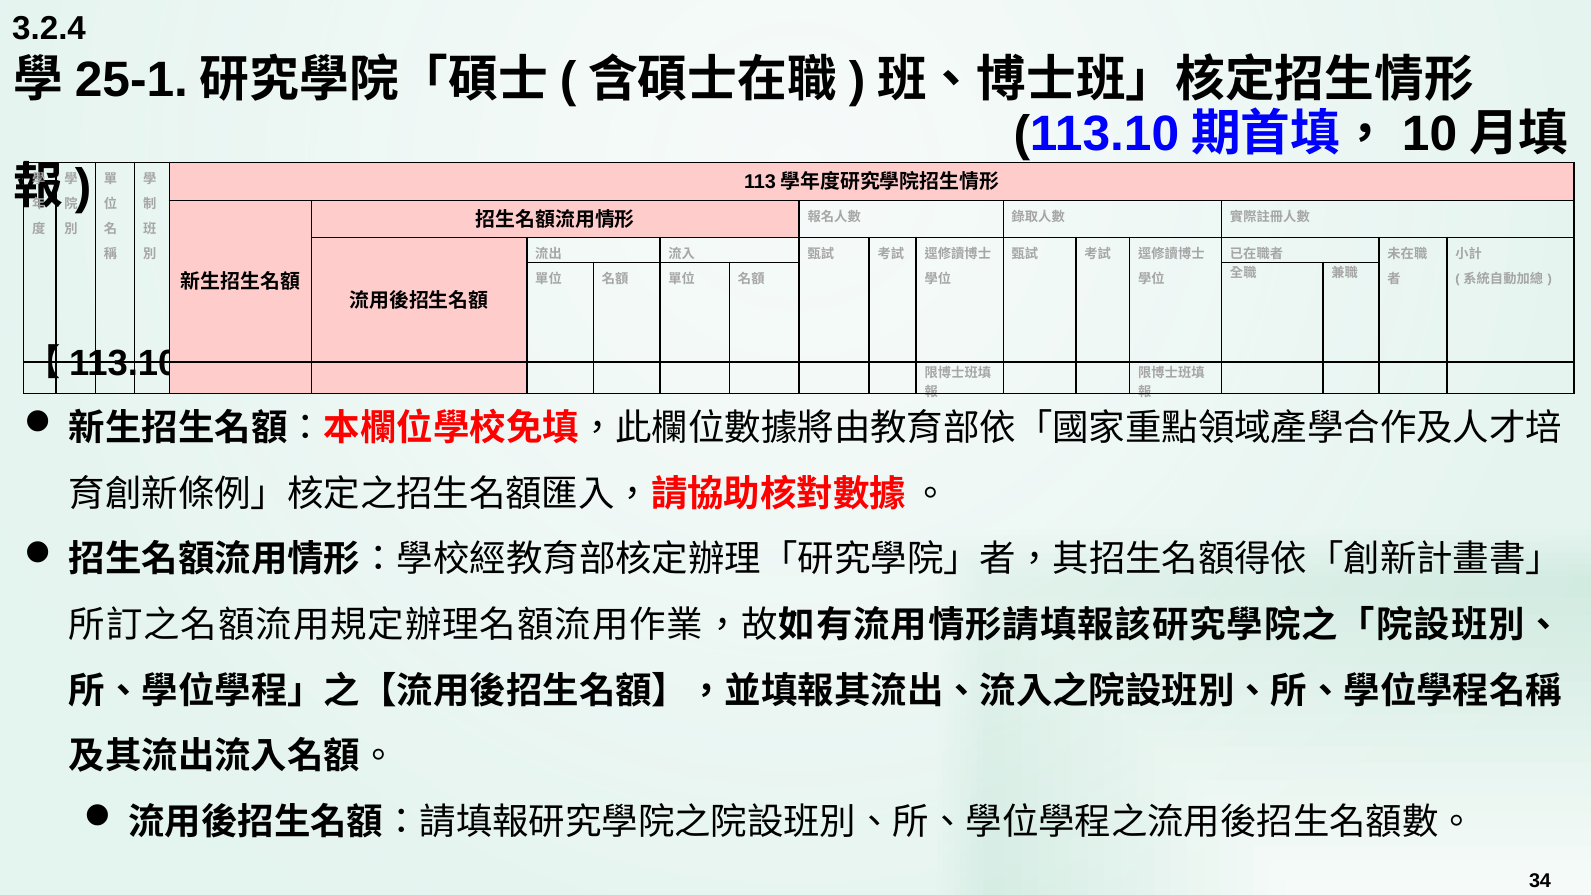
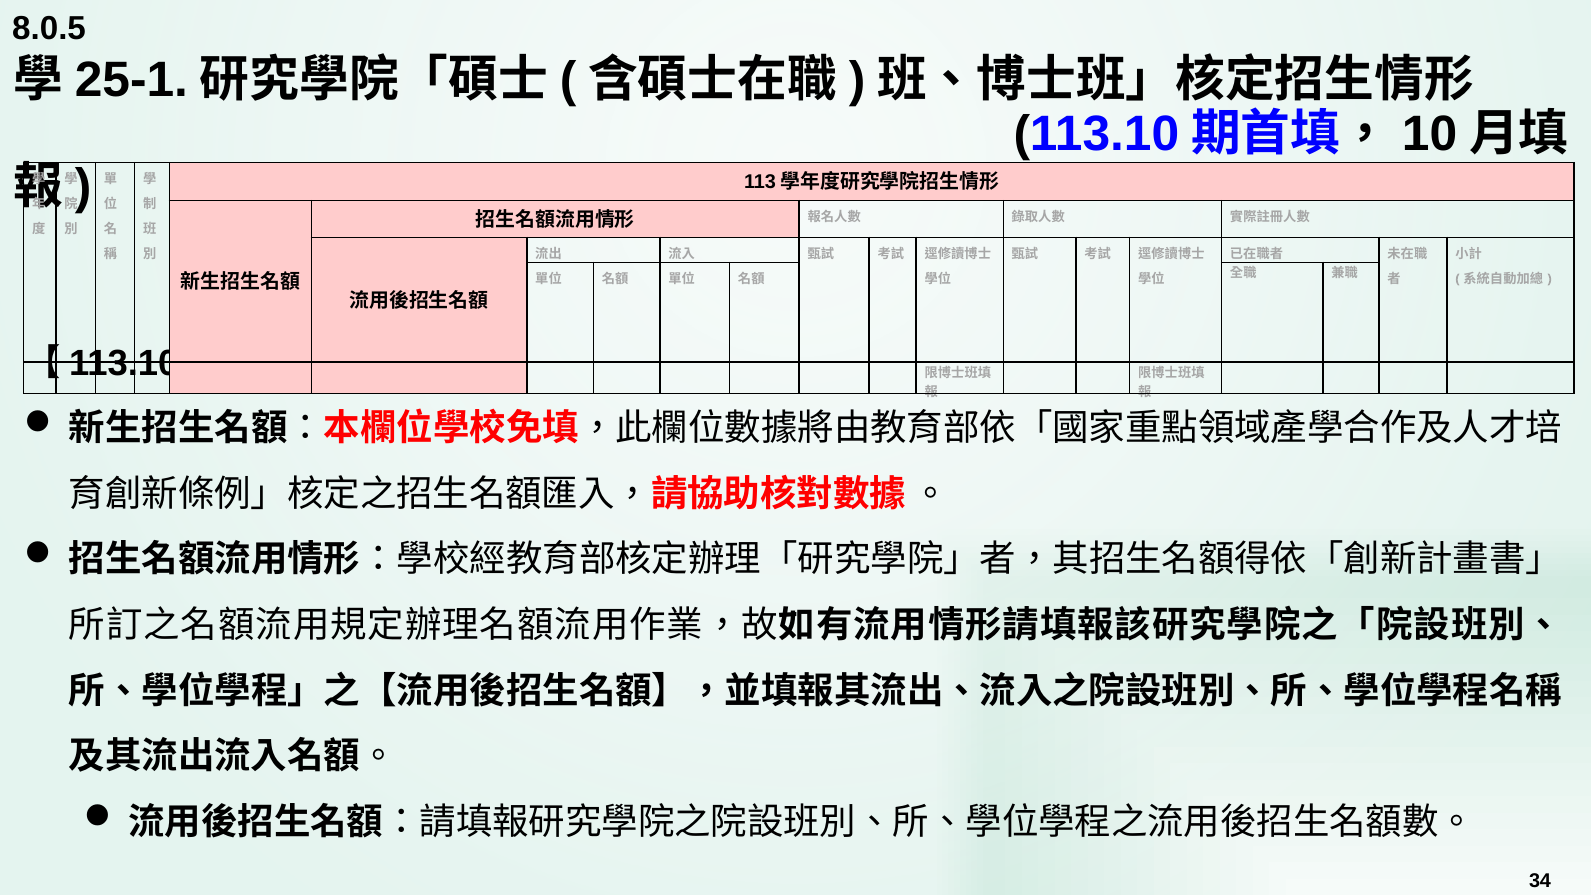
3.2.4: 3.2.4 -> 8.0.5 (49, 29)
